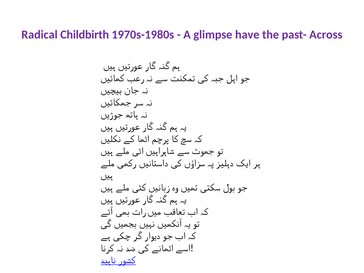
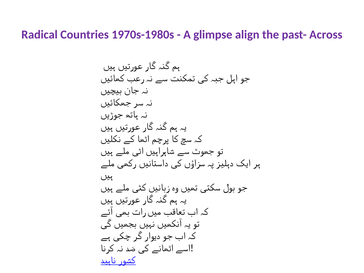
Childbirth: Childbirth -> Countries (85, 35)
have: have -> align (247, 35)
